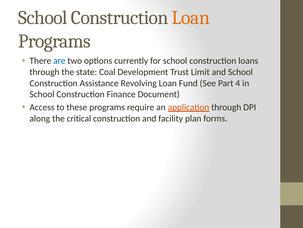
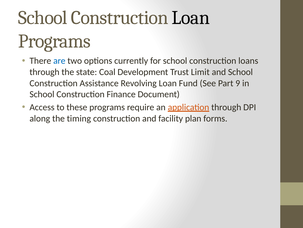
Loan colour: orange -> black (191, 18)
4: 4 -> 9 (238, 83)
critical: critical -> timing (79, 118)
